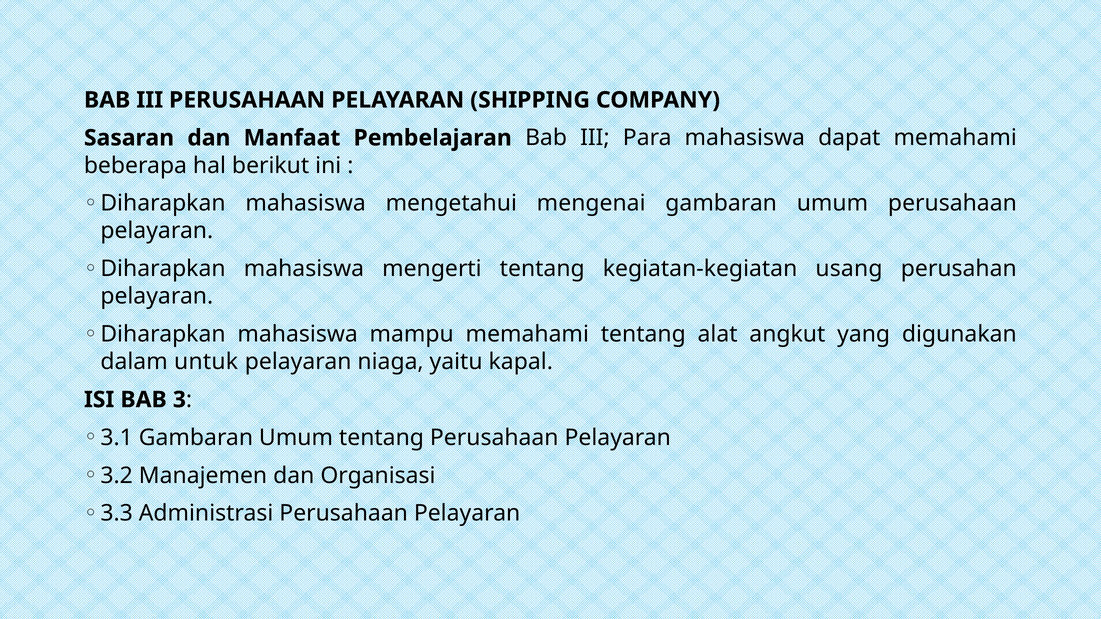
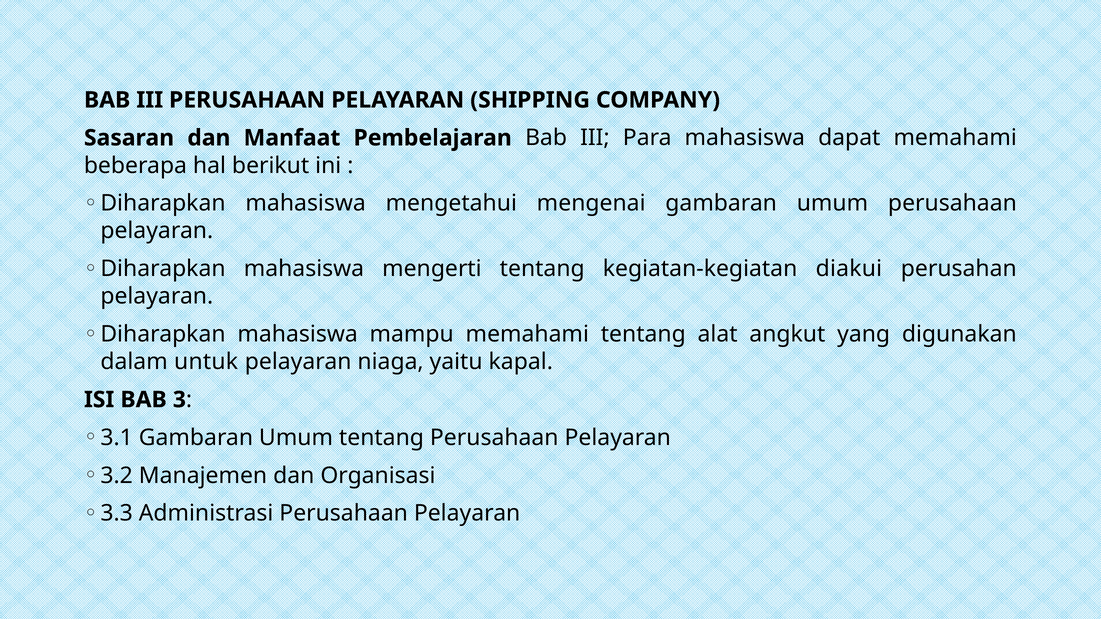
usang: usang -> diakui (849, 269)
